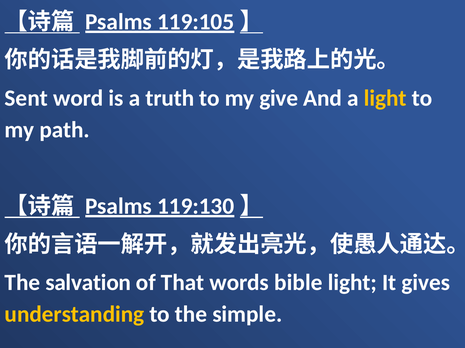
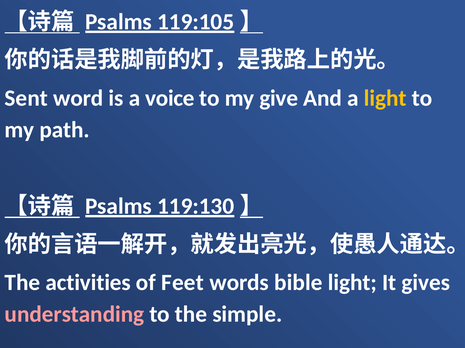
truth: truth -> voice (170, 98)
salvation: salvation -> activities (88, 283)
That: That -> Feet (183, 283)
understanding colour: yellow -> pink (74, 315)
